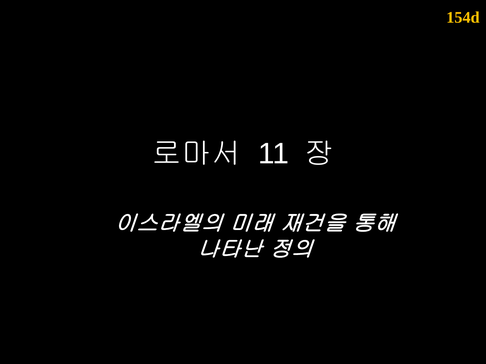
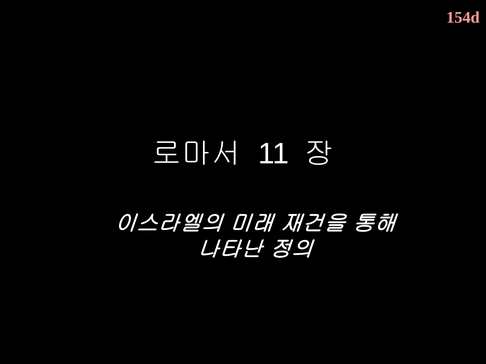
154d colour: yellow -> pink (463, 17)
